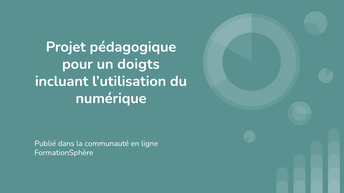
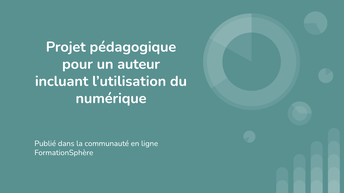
doigts: doigts -> auteur (139, 64)
